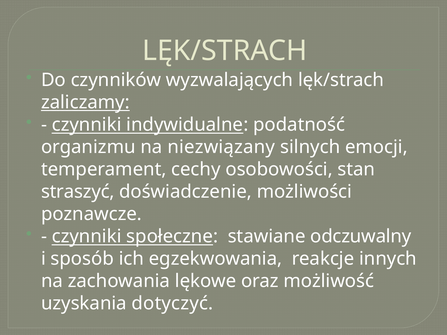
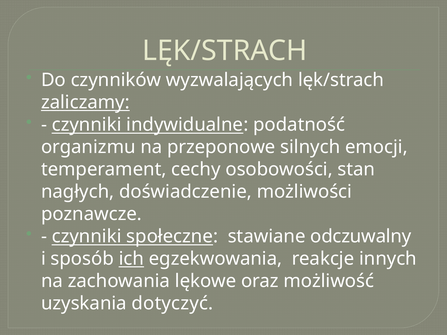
niezwiązany: niezwiązany -> przeponowe (221, 147)
straszyć: straszyć -> nagłych (78, 192)
ich underline: none -> present (131, 259)
